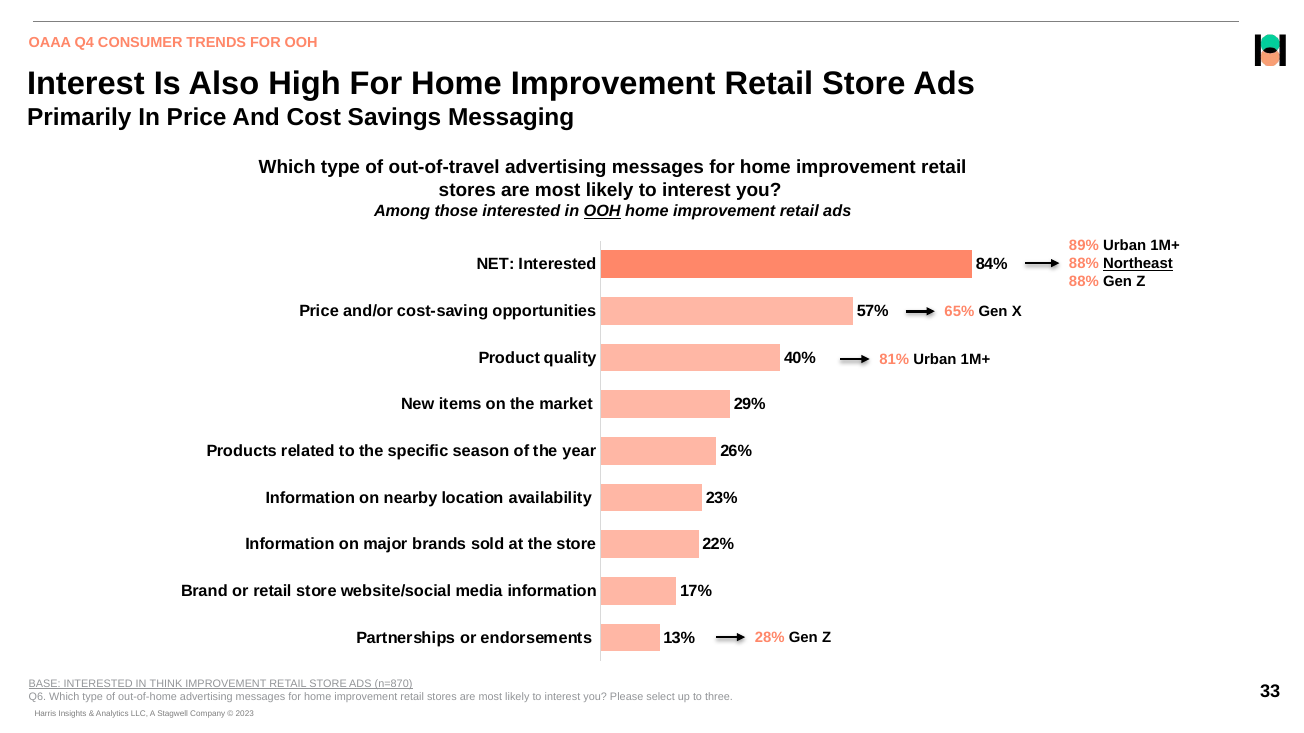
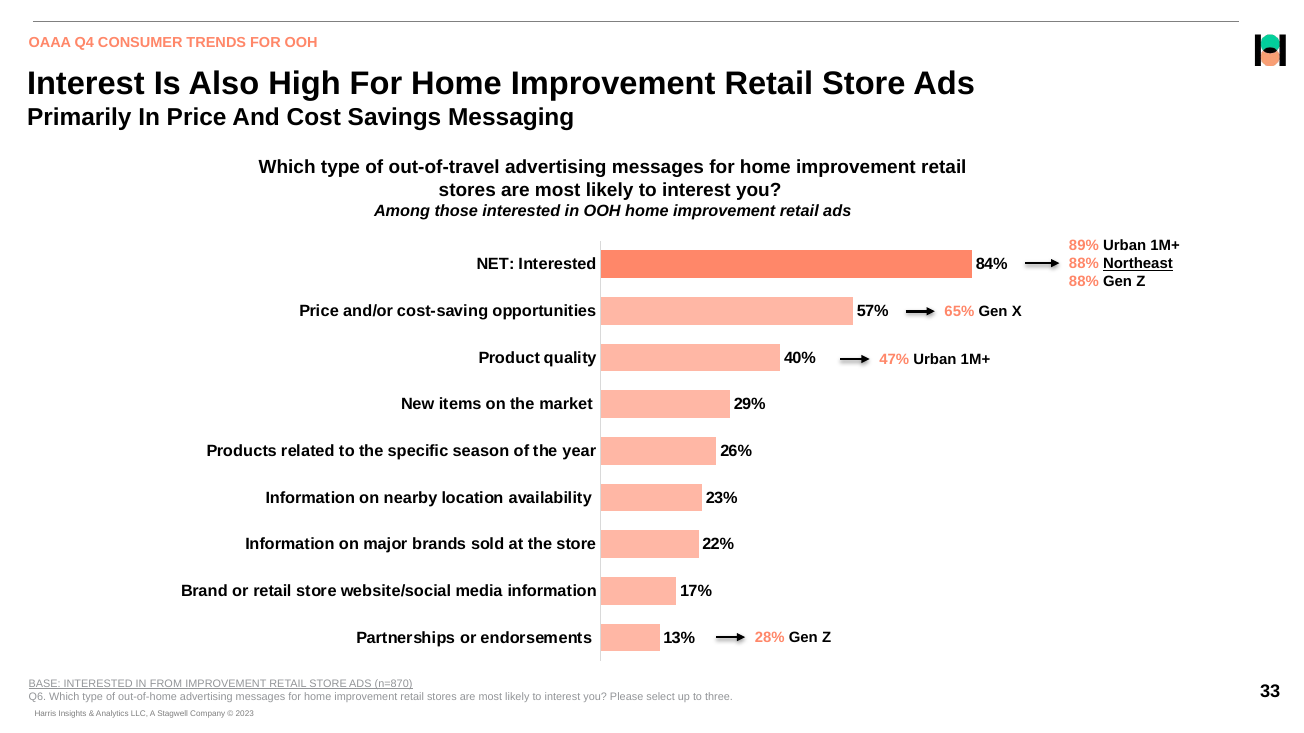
OOH underline: present -> none (602, 211)
81%: 81% -> 47% (894, 360)
THINK: THINK -> FROM (166, 684)
